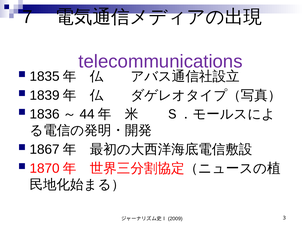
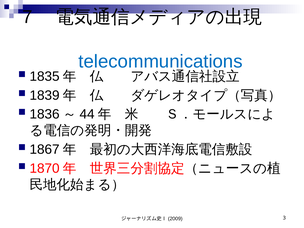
telecommunications colour: purple -> blue (161, 62)
